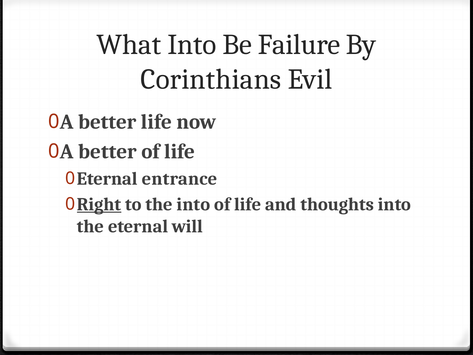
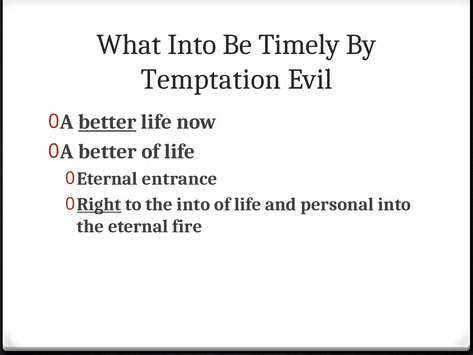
Failure: Failure -> Timely (299, 45)
Corinthians: Corinthians -> Temptation (211, 79)
better underline: none -> present (107, 122)
thoughts: thoughts -> personal (337, 204)
will: will -> fire (187, 226)
